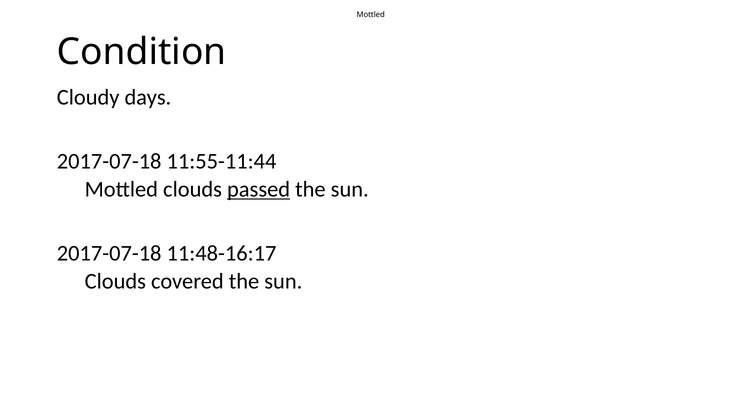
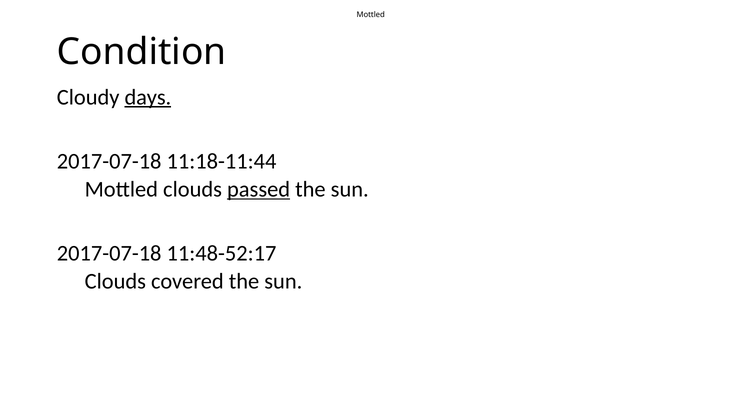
days underline: none -> present (148, 97)
11:55-11:44: 11:55-11:44 -> 11:18-11:44 (221, 161)
11:48-16:17: 11:48-16:17 -> 11:48-52:17 (221, 253)
